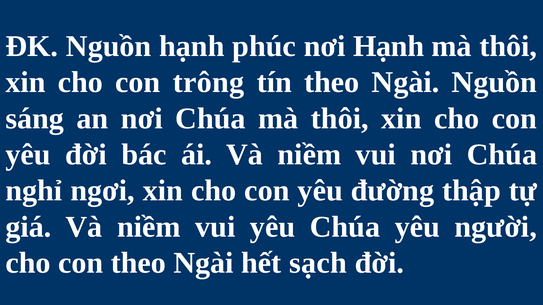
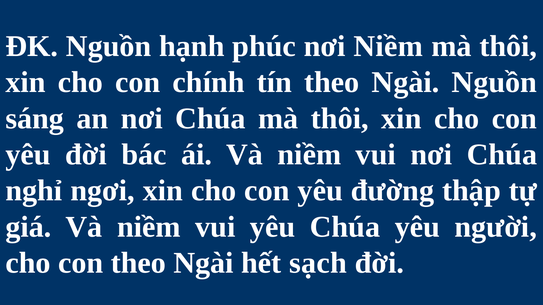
nơi Hạnh: Hạnh -> Niềm (388, 46)
trông: trông -> chính (209, 82)
